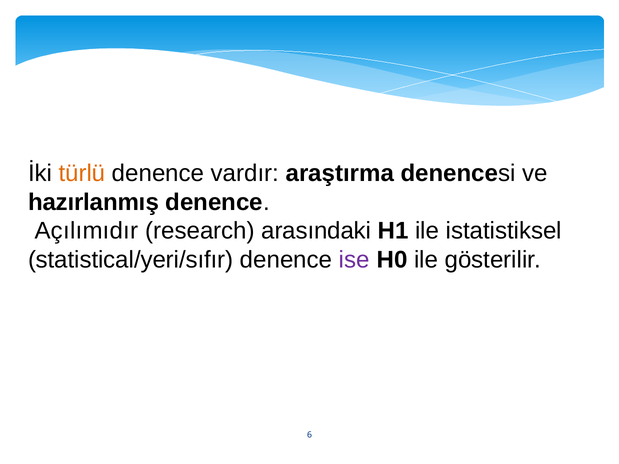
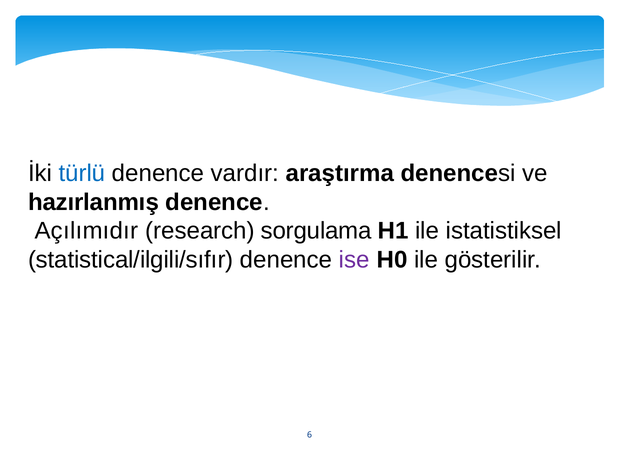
türlü colour: orange -> blue (82, 173)
arasındaki: arasındaki -> sorgulama (316, 231)
statistical/yeri/sıfır: statistical/yeri/sıfır -> statistical/ilgili/sıfır (131, 260)
